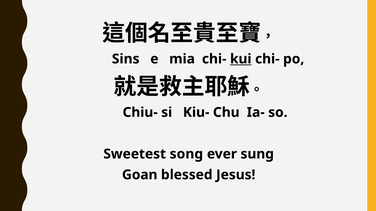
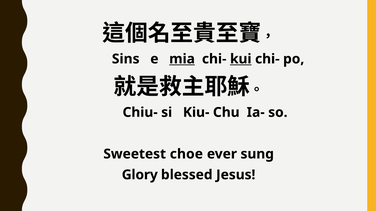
mia underline: none -> present (182, 59)
song: song -> choe (186, 154)
Goan: Goan -> Glory (140, 175)
